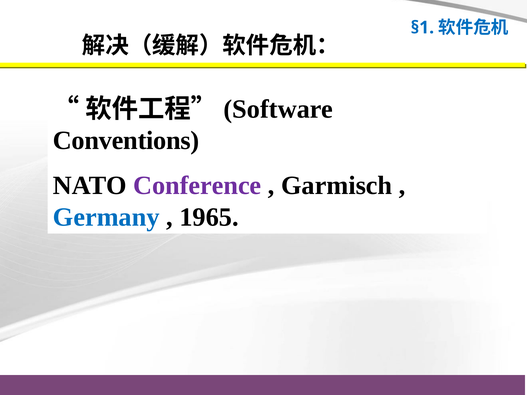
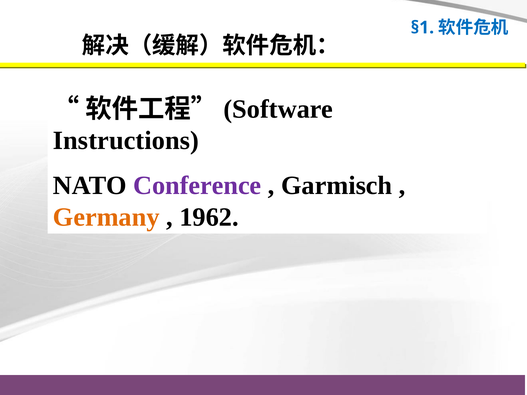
Conventions: Conventions -> Instructions (126, 141)
Germany colour: blue -> orange (106, 217)
1965: 1965 -> 1962 (209, 217)
